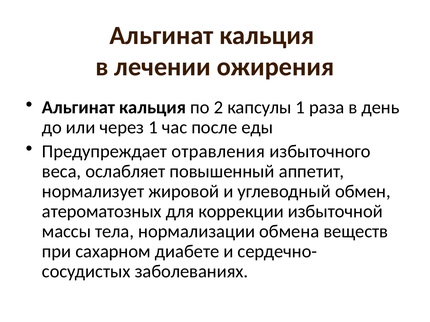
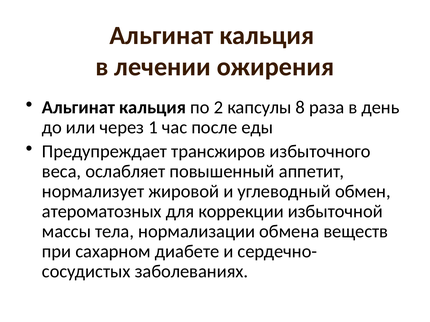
капсулы 1: 1 -> 8 (300, 108)
отравления: отравления -> трансжиров (218, 152)
